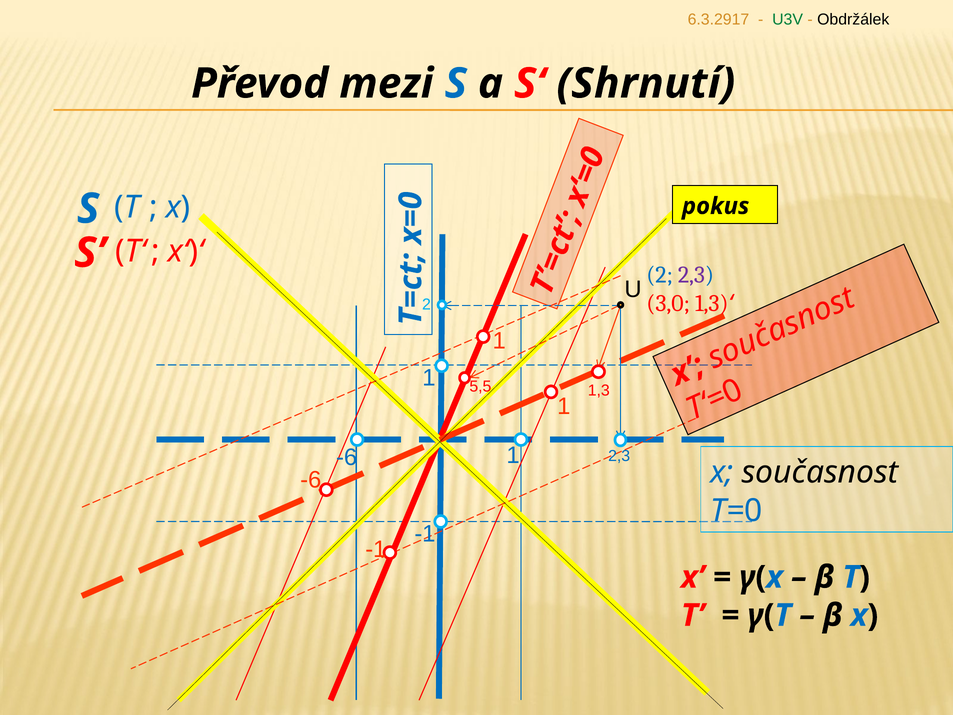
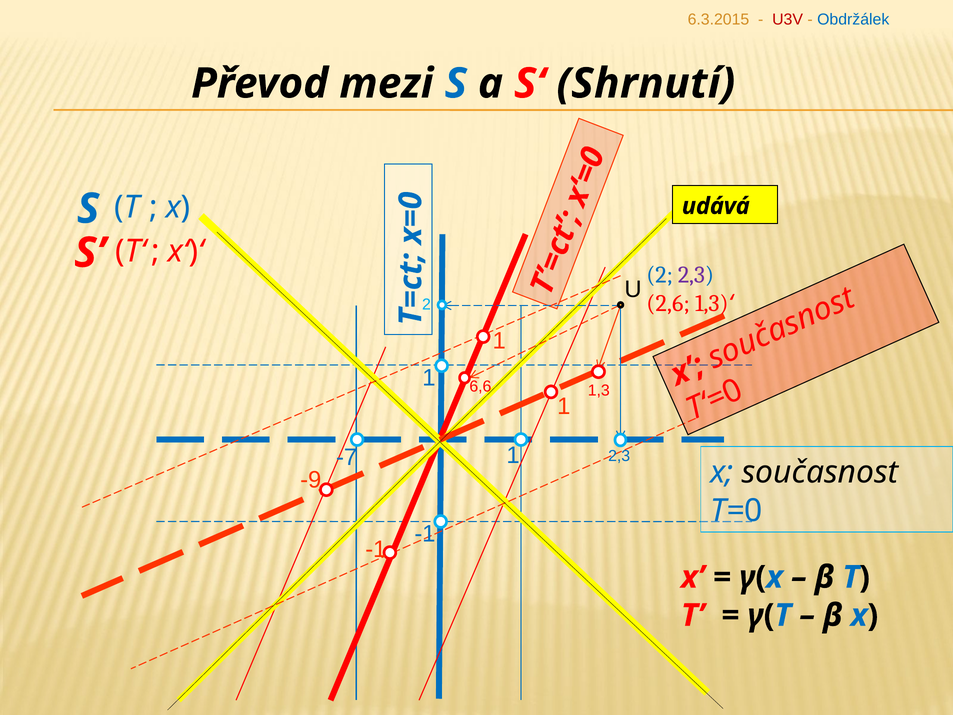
6.3.2917: 6.3.2917 -> 6.3.2015 (718, 19)
U3V colour: green -> red (788, 19)
Obdržálek colour: black -> blue (853, 19)
pokus: pokus -> udává (716, 206)
3,0: 3,0 -> 2,6 (668, 303)
5,5: 5,5 -> 6,6 (480, 386)
-6: -6 -> -7 (347, 457)
-6: -6 -> -9 (311, 480)
